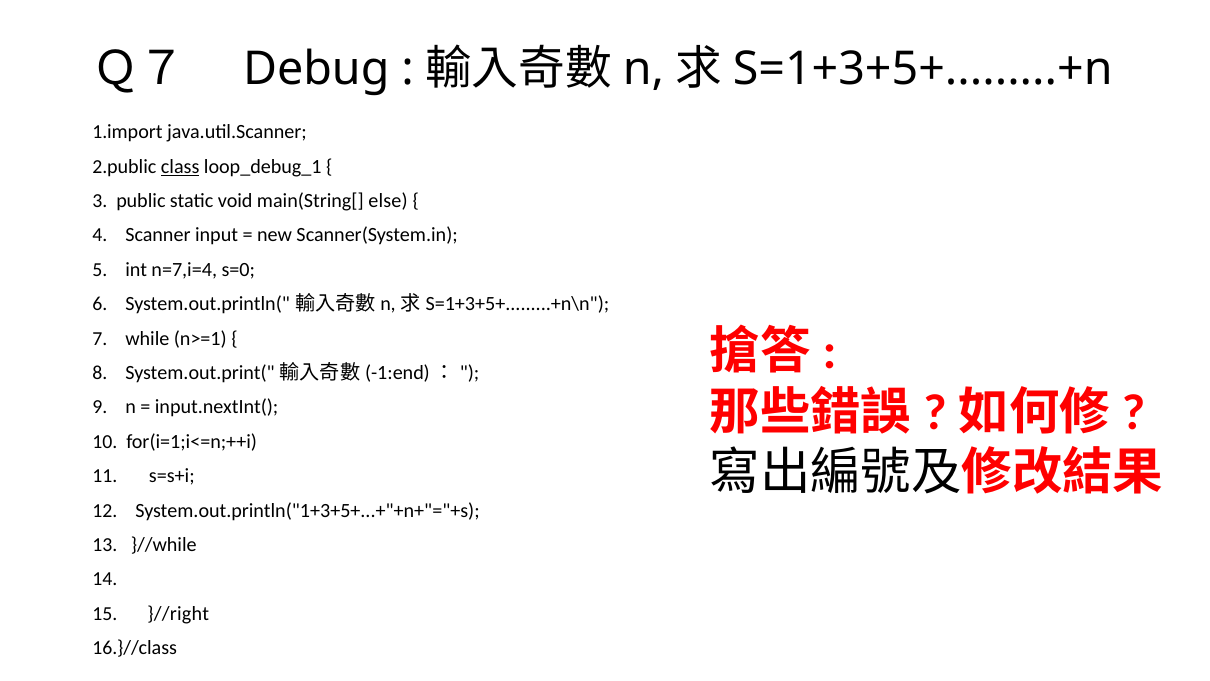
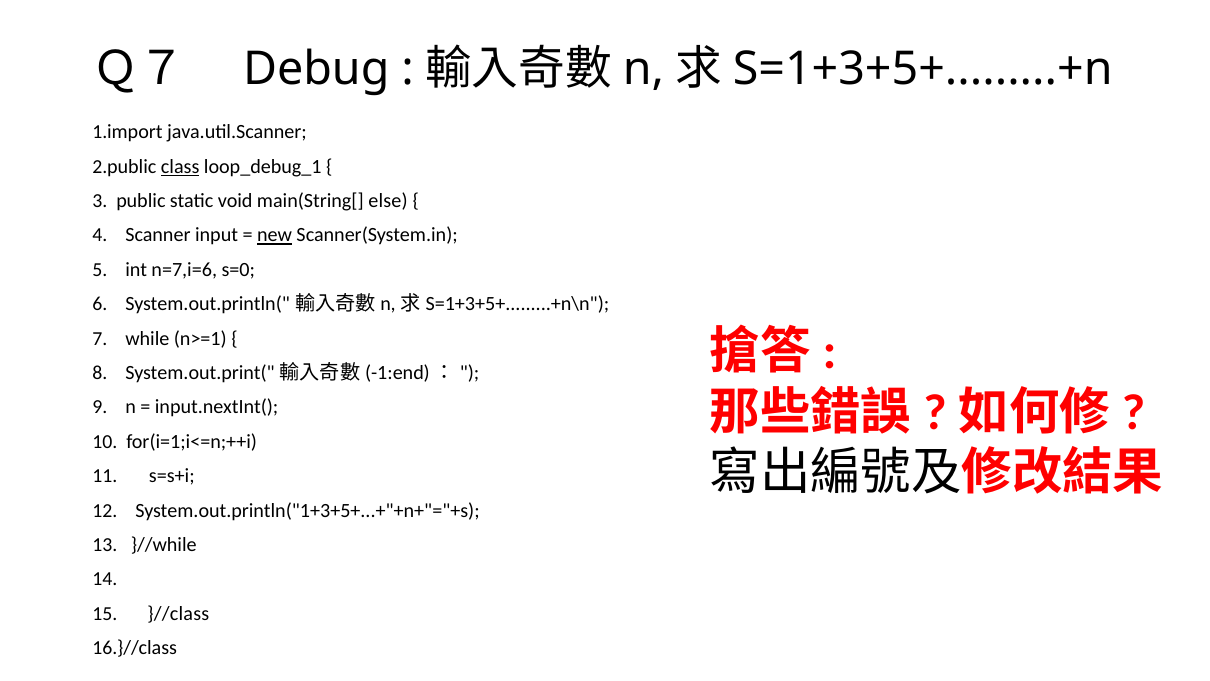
new underline: none -> present (275, 235)
n=7,i=4: n=7,i=4 -> n=7,i=6 (184, 270)
}//right: }//right -> }//class (178, 613)
